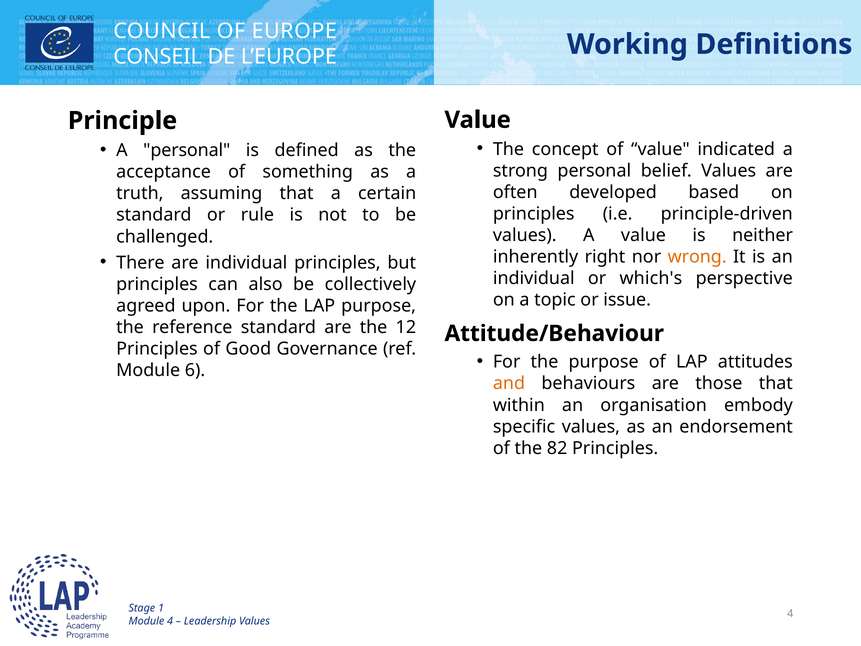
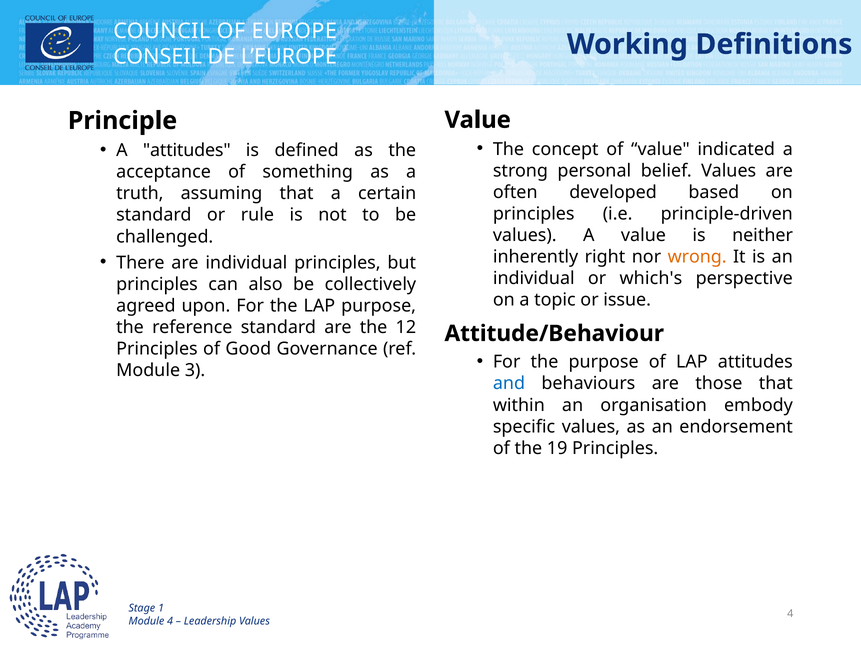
A personal: personal -> attitudes (187, 150)
6: 6 -> 3 (195, 370)
and colour: orange -> blue (509, 383)
82: 82 -> 19 (557, 448)
